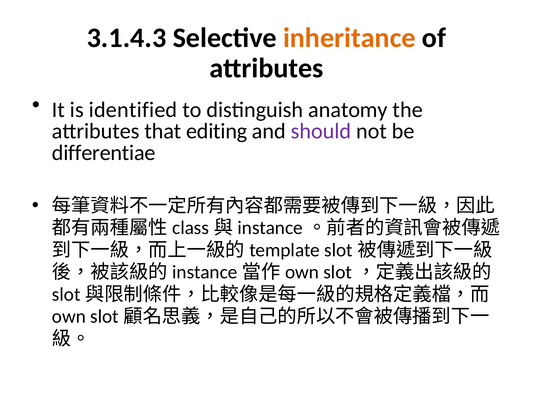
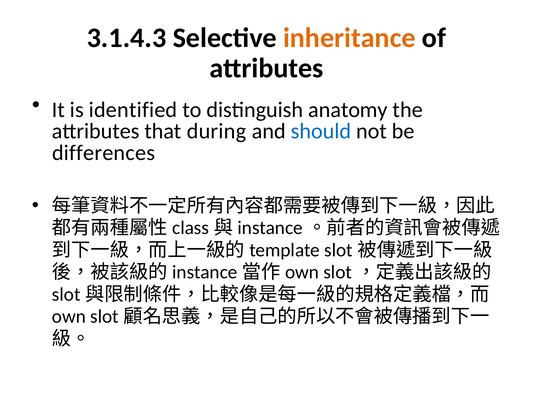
editing: editing -> during (216, 131)
should colour: purple -> blue (321, 131)
differentiae: differentiae -> differences (104, 153)
